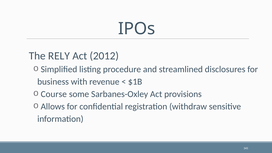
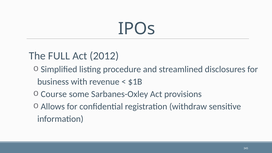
RELY: RELY -> FULL (59, 56)
